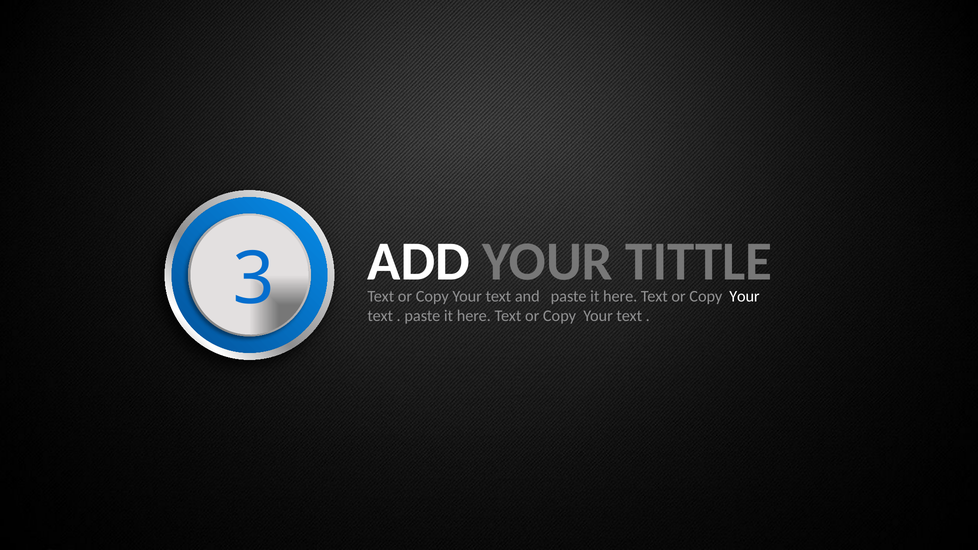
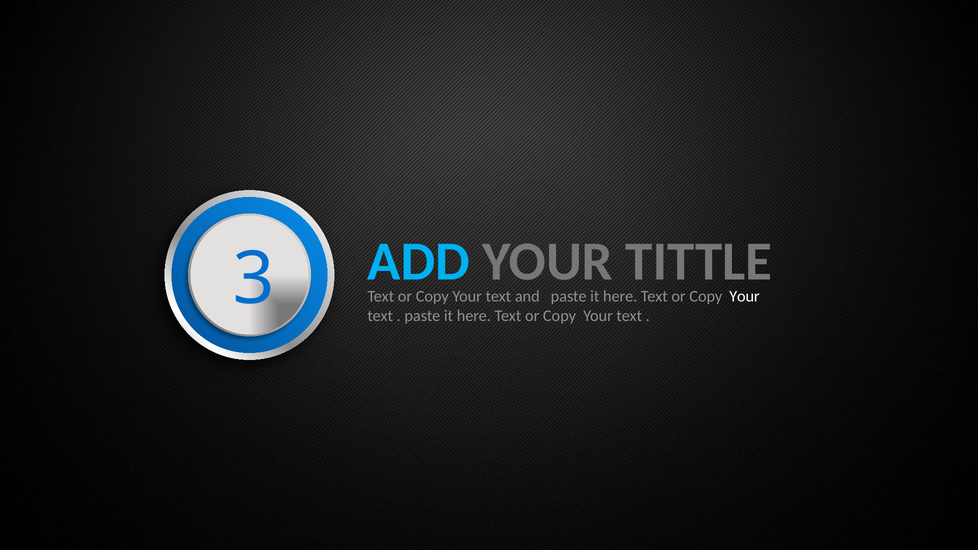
ADD colour: white -> light blue (419, 262)
